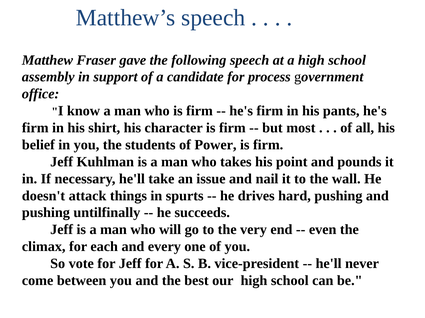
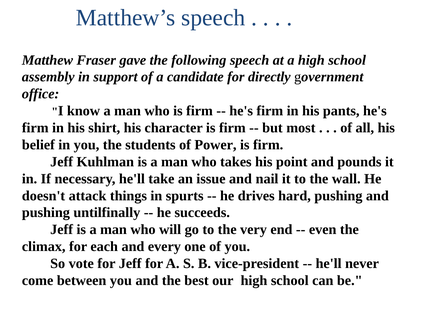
process: process -> directly (269, 77)
